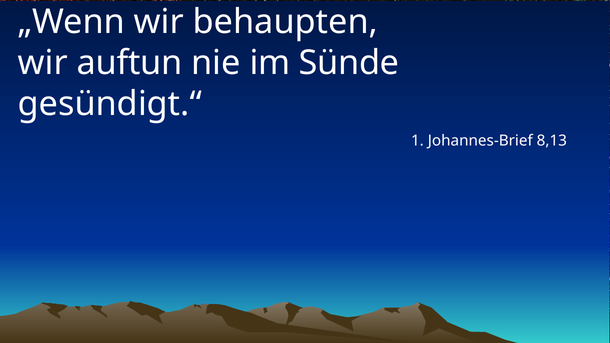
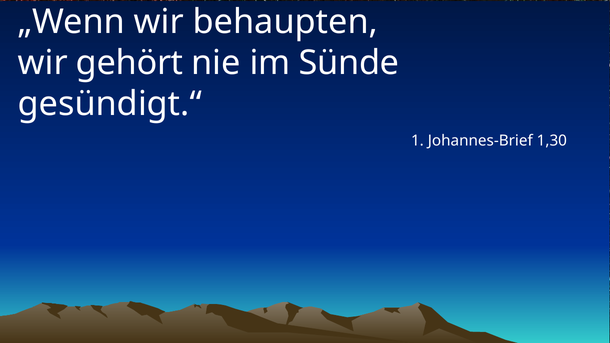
auftun: auftun -> gehört (130, 63)
8,13: 8,13 -> 1,30 (552, 141)
